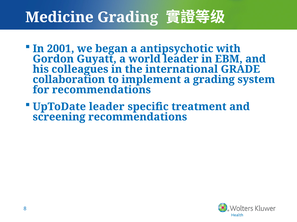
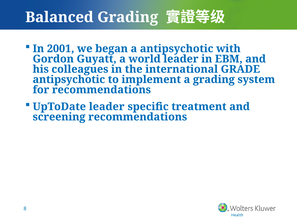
Medicine: Medicine -> Balanced (59, 17)
collaboration: collaboration -> antipsychotic (69, 80)
